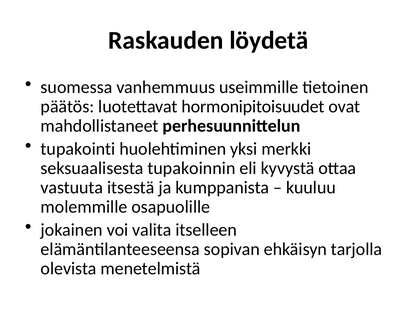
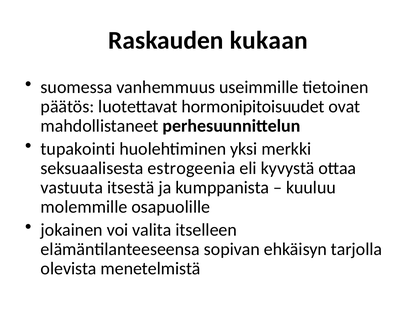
löydetä: löydetä -> kukaan (269, 40)
tupakoinnin: tupakoinnin -> estrogeenia (191, 168)
